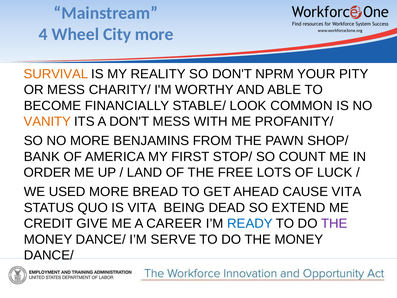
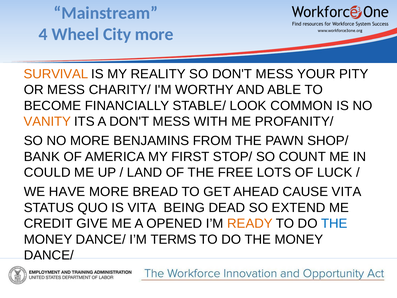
SO DON'T NPRM: NPRM -> MESS (275, 74)
ORDER: ORDER -> COULD (47, 172)
USED: USED -> HAVE (67, 192)
CAREER: CAREER -> OPENED (174, 223)
READY colour: blue -> orange (250, 223)
THE colour: purple -> blue (334, 223)
SERVE: SERVE -> TERMS (174, 239)
